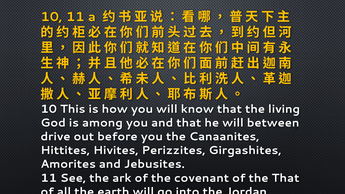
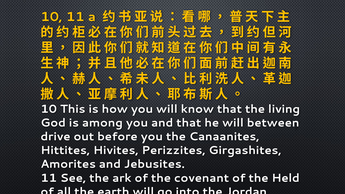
the That: That -> Held (286, 178)
